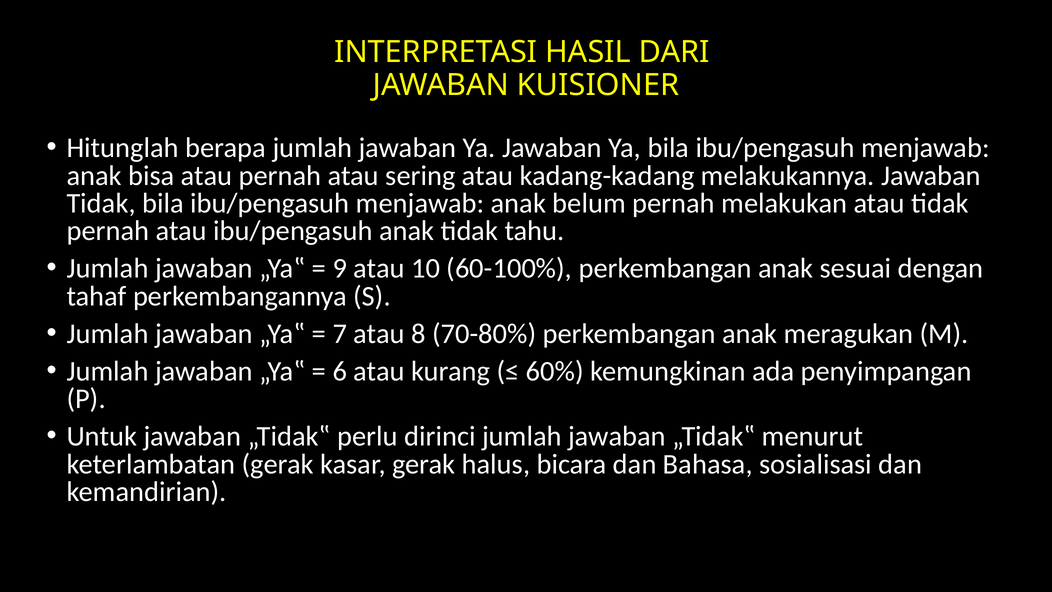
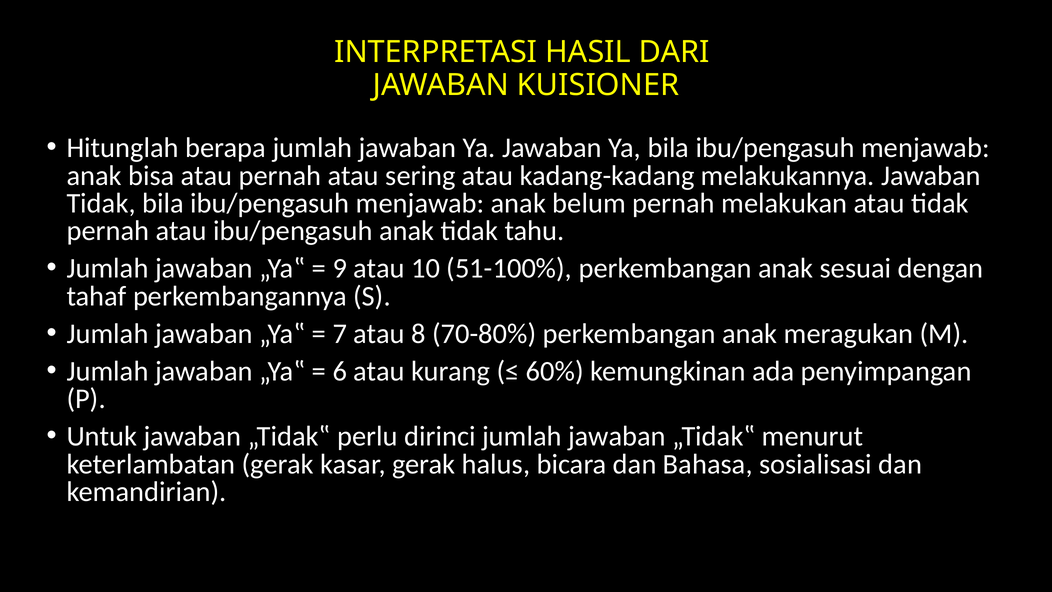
60-100%: 60-100% -> 51-100% (509, 268)
